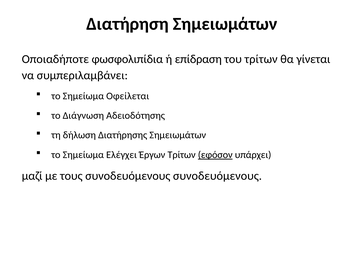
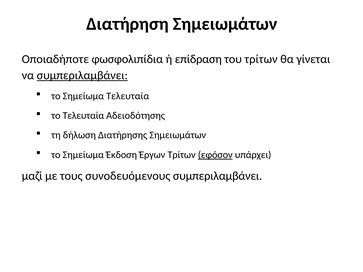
συμπεριλαμβάνει underline: none -> present (82, 75)
Σημείωμα Οφείλεται: Οφείλεται -> Τελευταία (128, 96)
το Διάγνωση: Διάγνωση -> Τελευταία (83, 116)
Ελέγχει: Ελέγχει -> Έκδοση (122, 155)
συνοδευόμενους συνοδευόμενους: συνοδευόμενους -> συμπεριλαμβάνει (218, 176)
